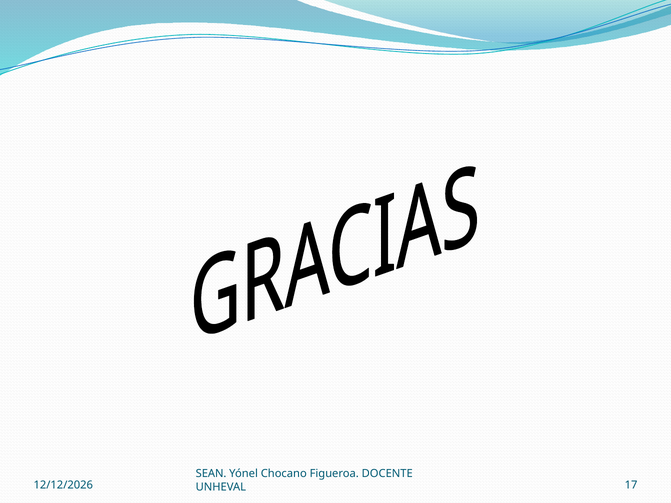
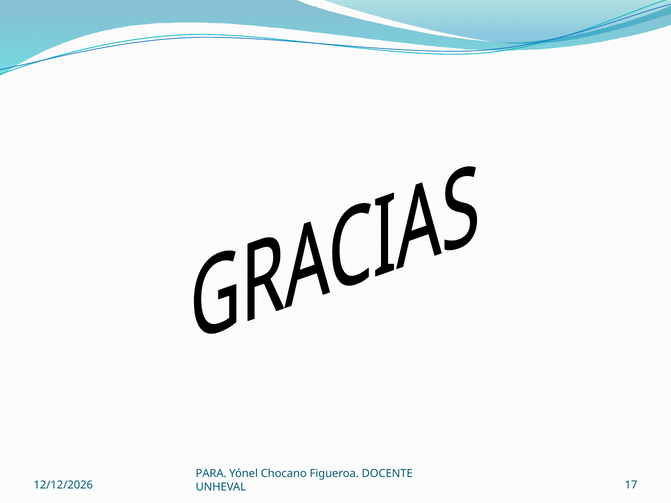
SEAN: SEAN -> PARA (211, 474)
